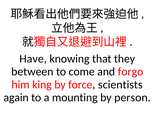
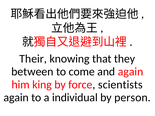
Have: Have -> Their (33, 59)
and forgo: forgo -> again (131, 72)
mounting: mounting -> individual (75, 98)
